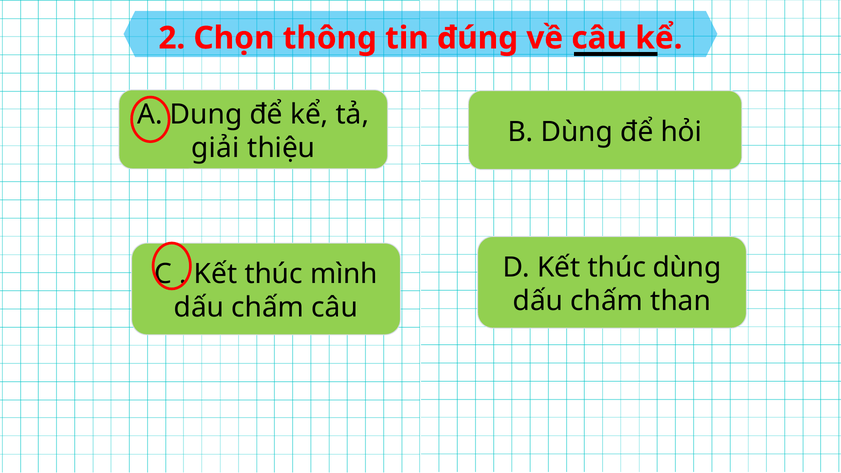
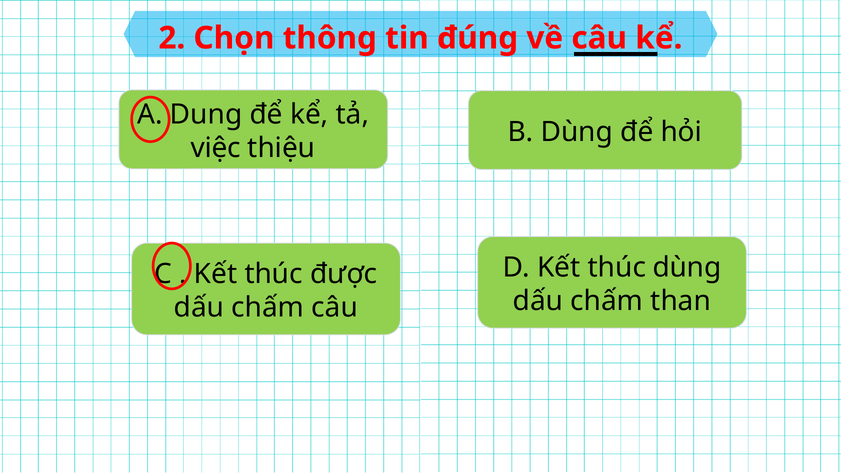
giải: giải -> việc (216, 148)
mình: mình -> được (344, 274)
